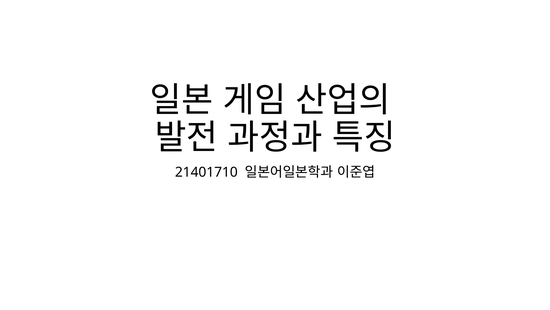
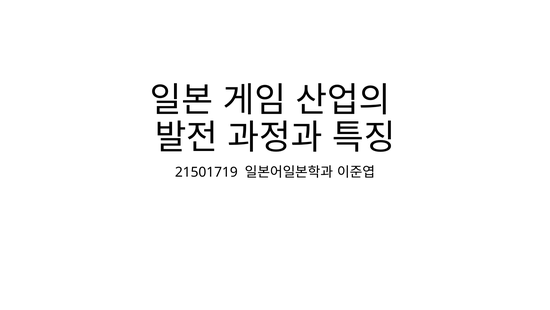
21401710: 21401710 -> 21501719 (206, 172)
